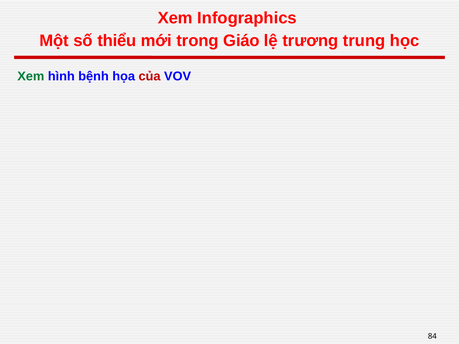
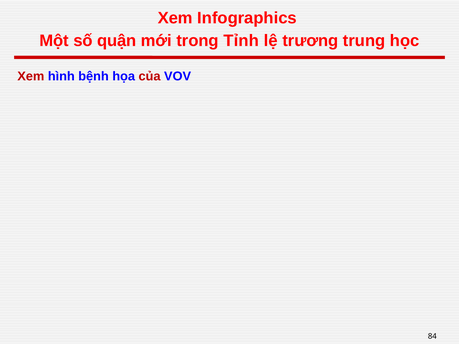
thiểu: thiểu -> quận (117, 41)
Giáo: Giáo -> Tỉnh (241, 41)
Xem colour: green -> red (31, 76)
